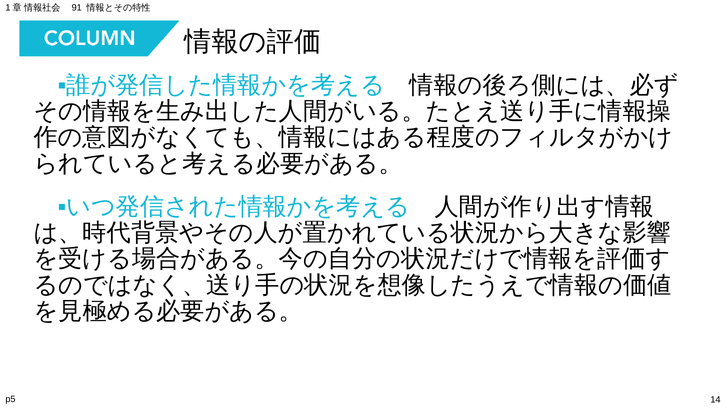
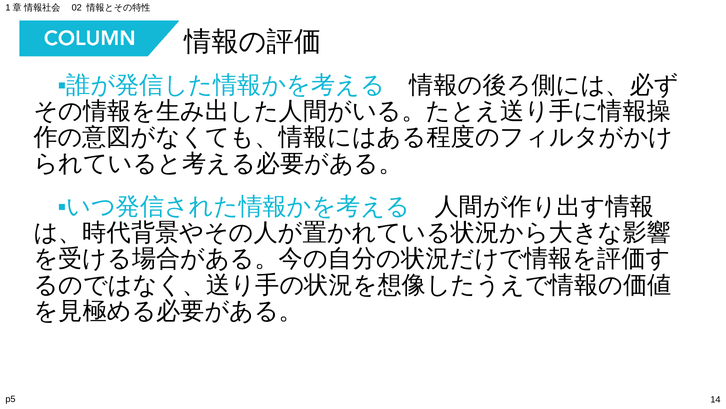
91: 91 -> 02 (77, 8)
